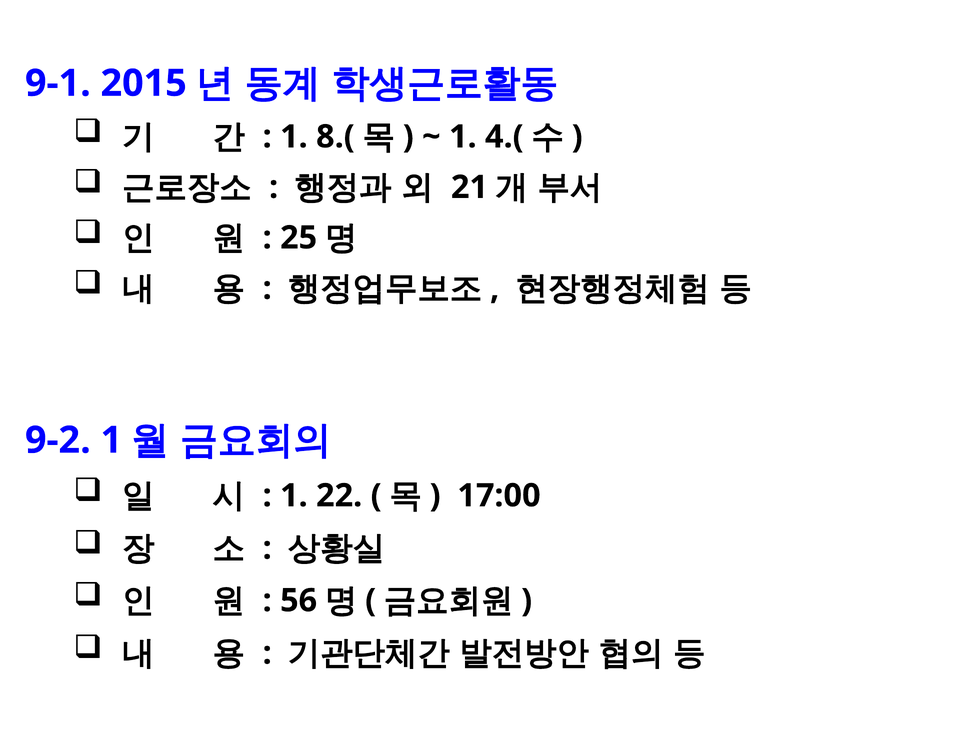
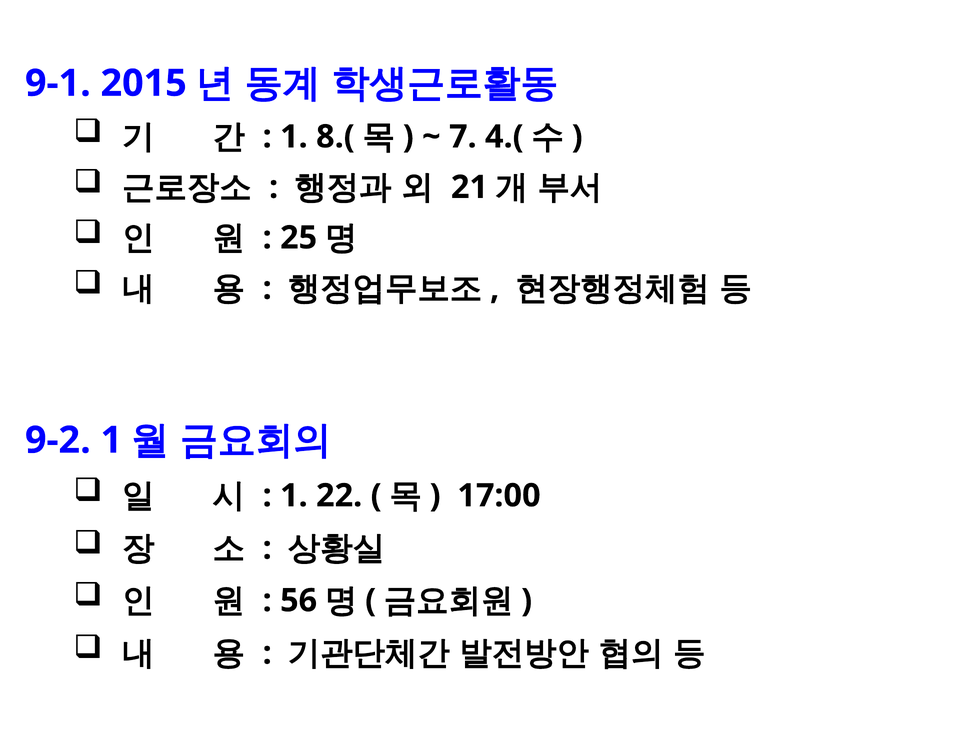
1: 1 -> 7 (463, 137)
